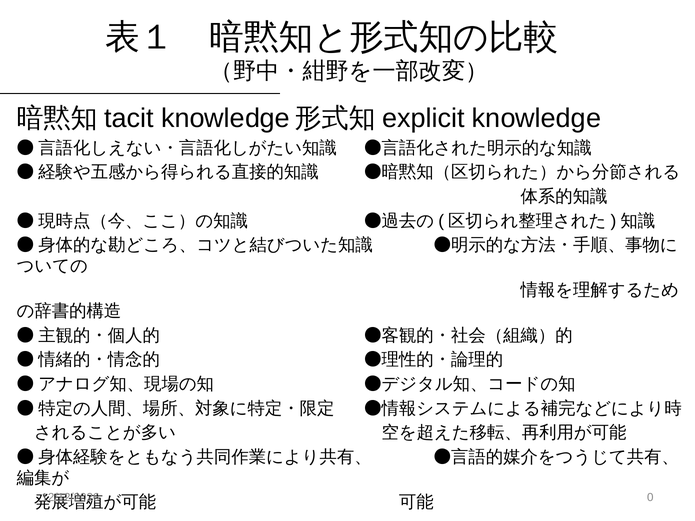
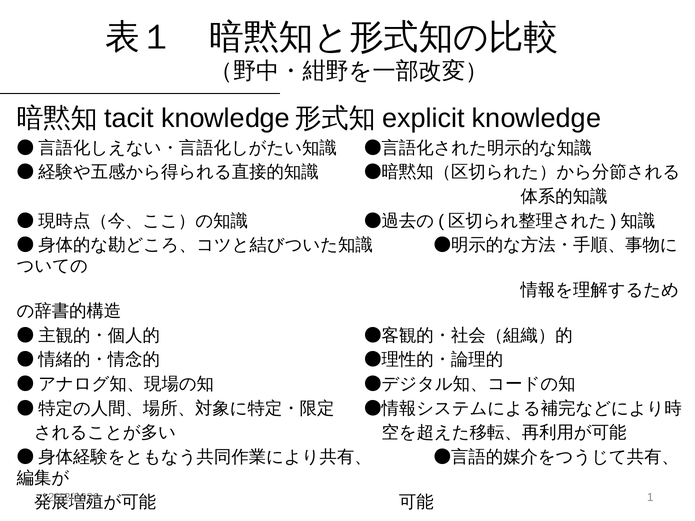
0: 0 -> 1 (650, 498)
